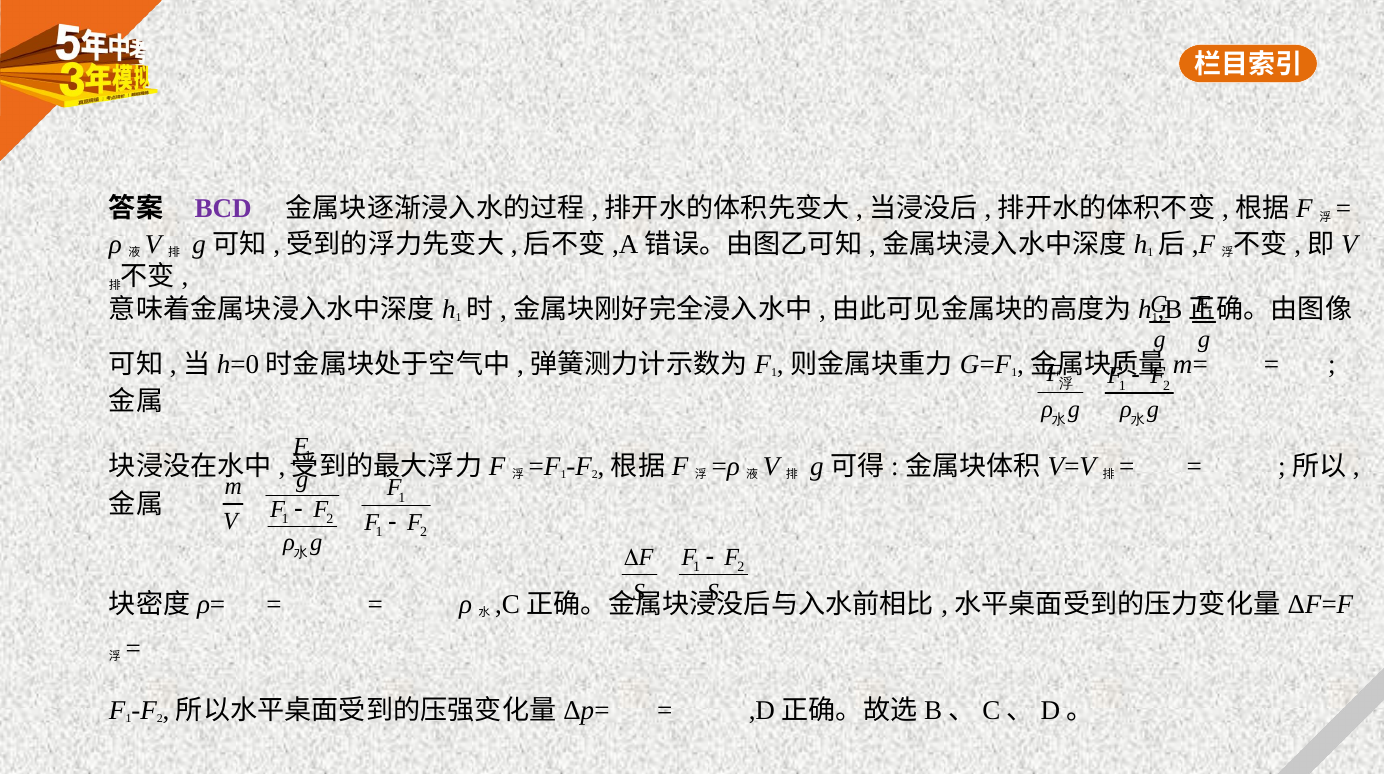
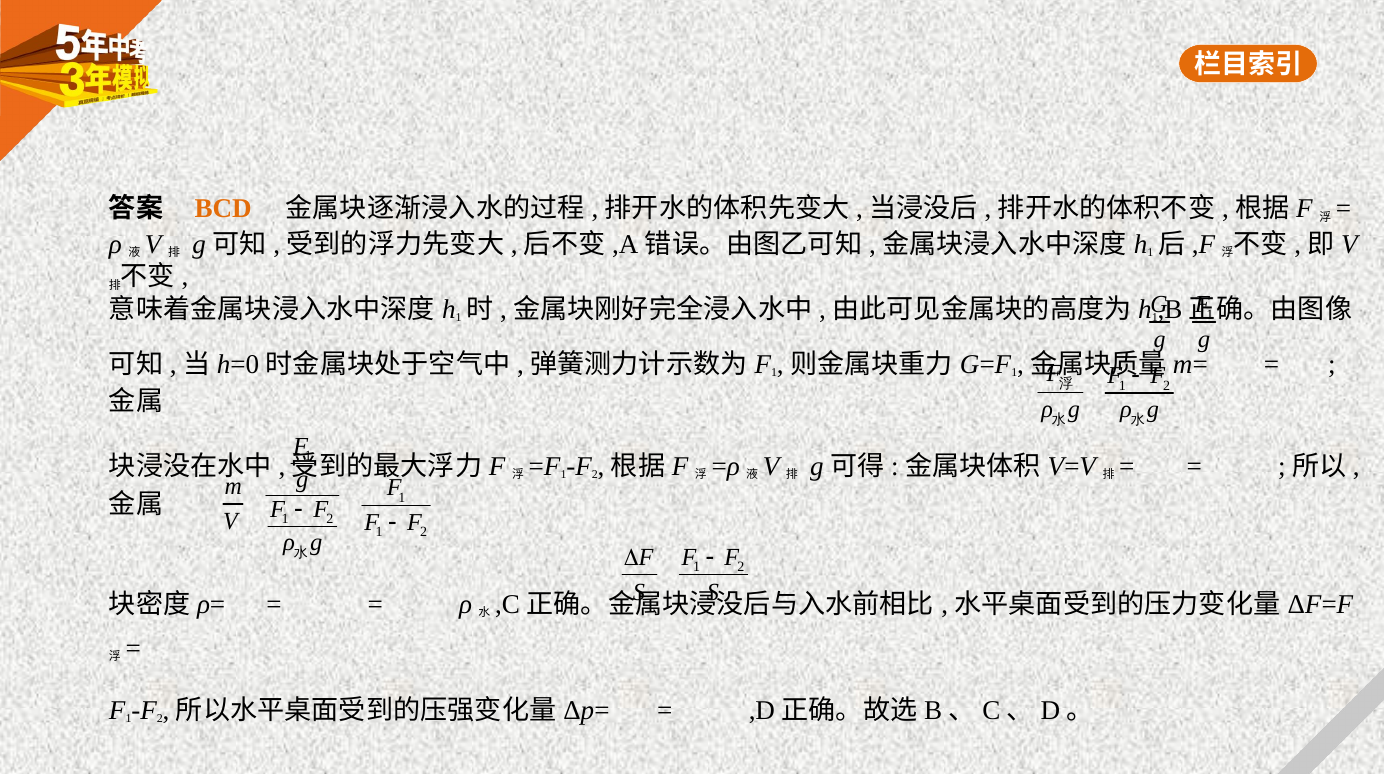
BCD colour: purple -> orange (223, 209)
